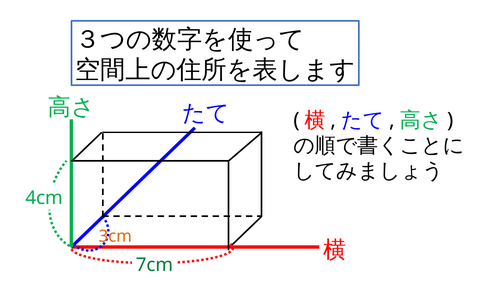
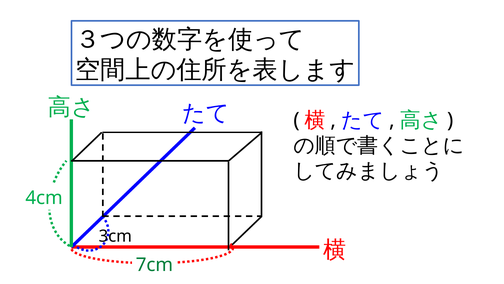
3cm colour: orange -> black (115, 236)
